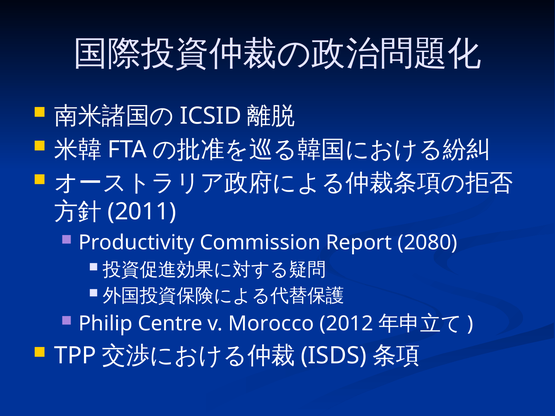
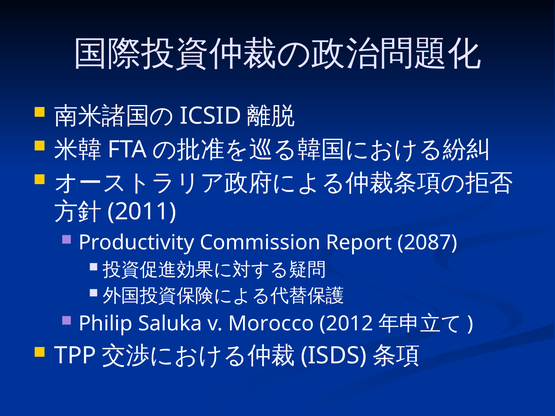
2080: 2080 -> 2087 (428, 243)
Centre: Centre -> Saluka (170, 324)
